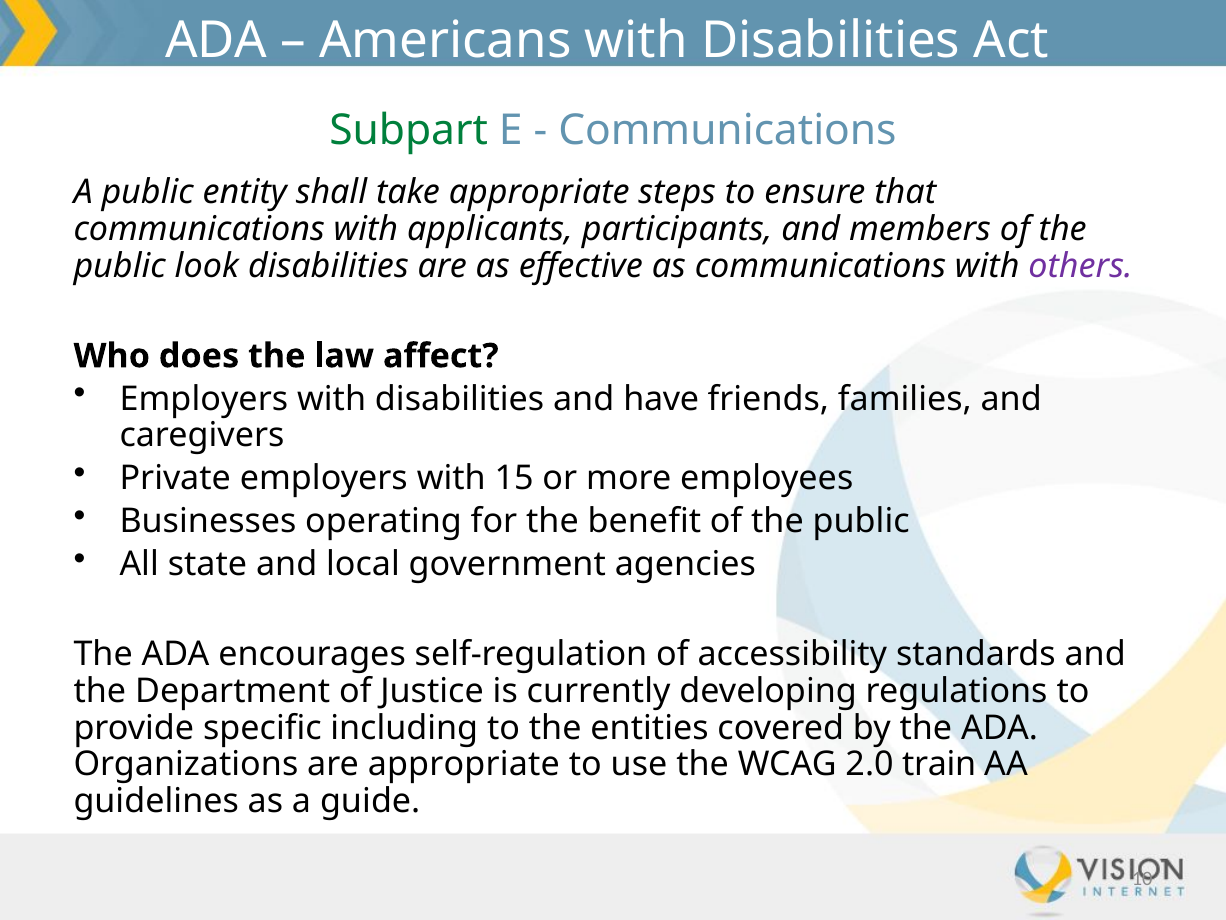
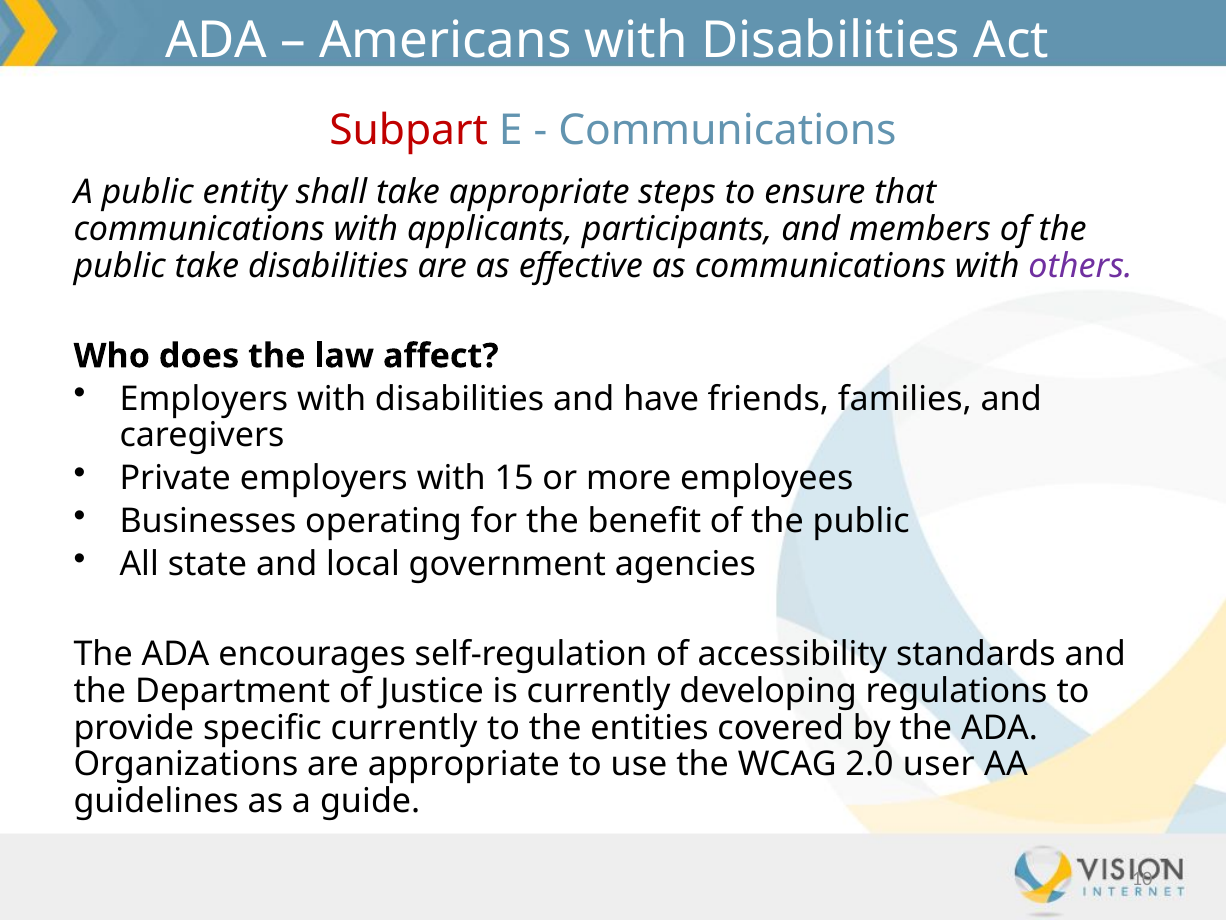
Subpart colour: green -> red (409, 131)
public look: look -> take (207, 266)
specific including: including -> currently (404, 727)
train: train -> user (939, 764)
